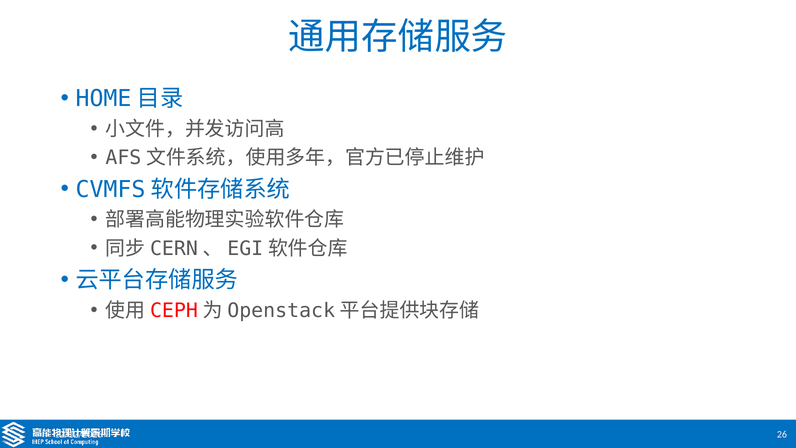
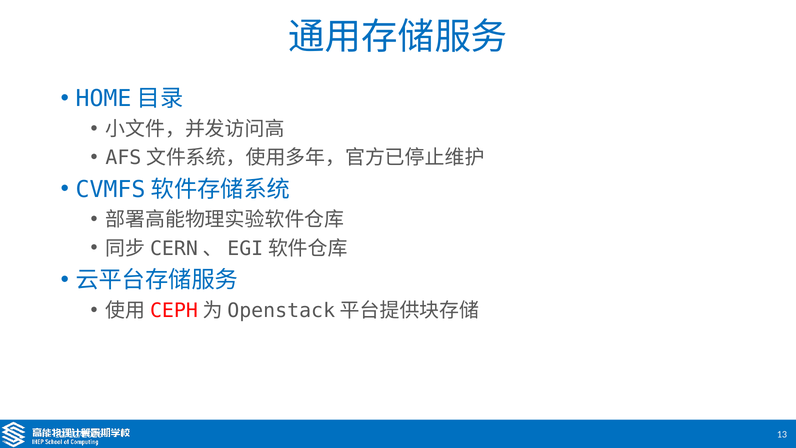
26: 26 -> 13 (782, 434)
